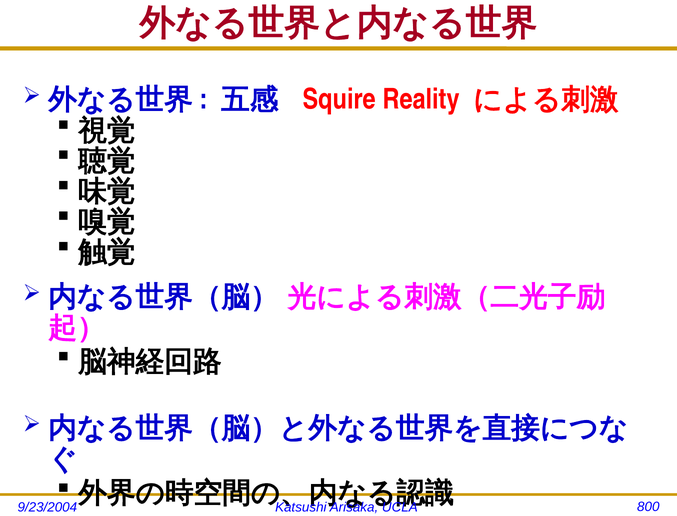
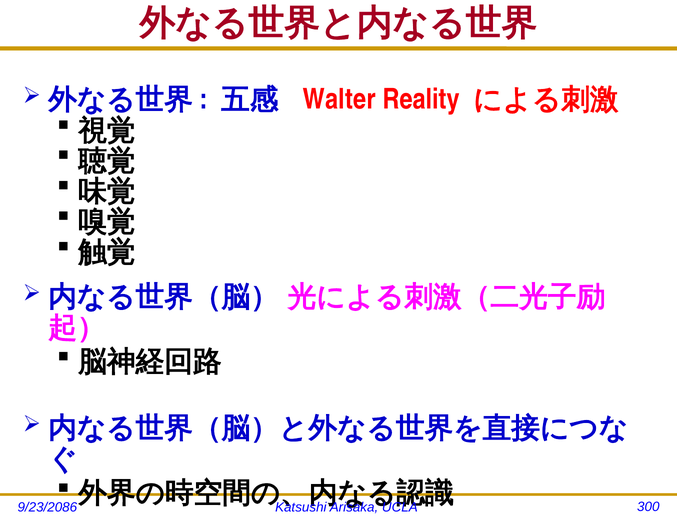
Squire: Squire -> Walter (339, 99)
9/23/2004: 9/23/2004 -> 9/23/2086 (47, 507)
800: 800 -> 300 (648, 507)
